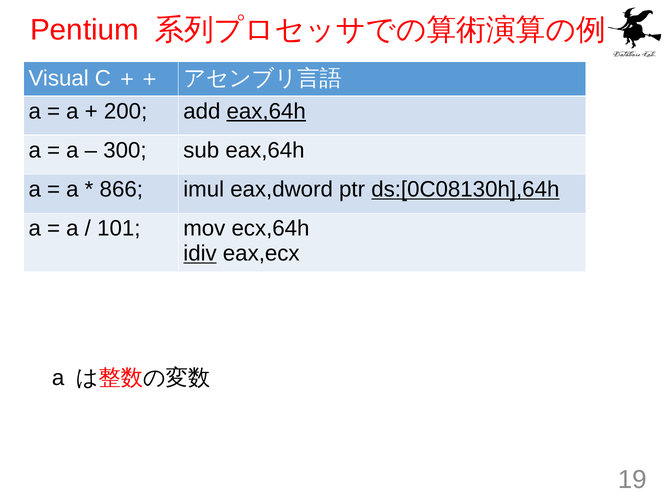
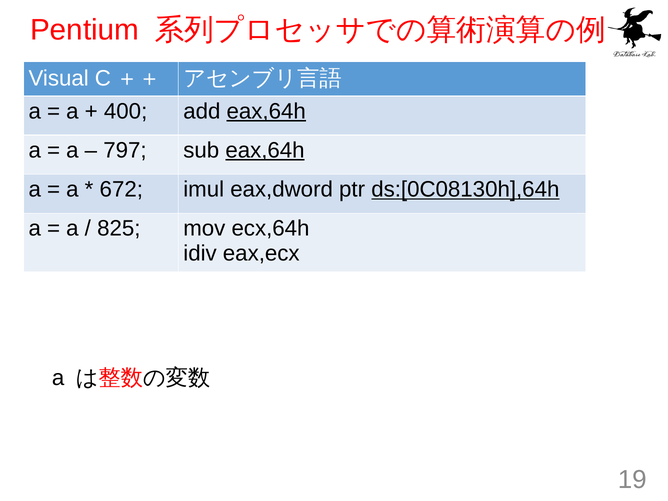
200: 200 -> 400 (126, 111)
300: 300 -> 797 (125, 150)
eax,64h underline: none -> present (265, 150)
866: 866 -> 672 (121, 189)
101: 101 -> 825 (119, 229)
idiv underline: present -> none (200, 253)
